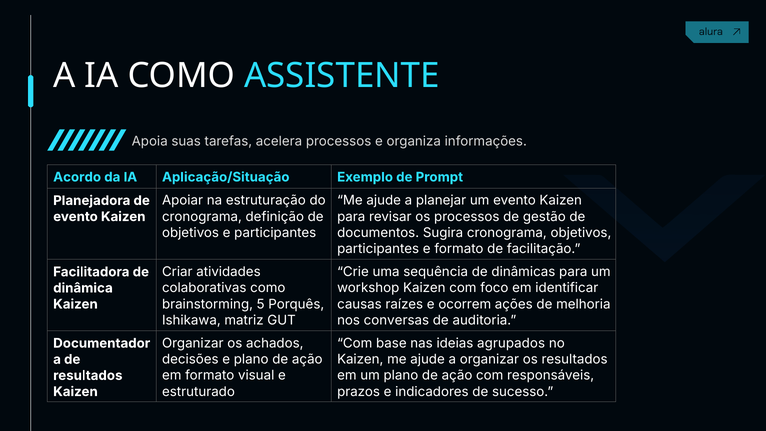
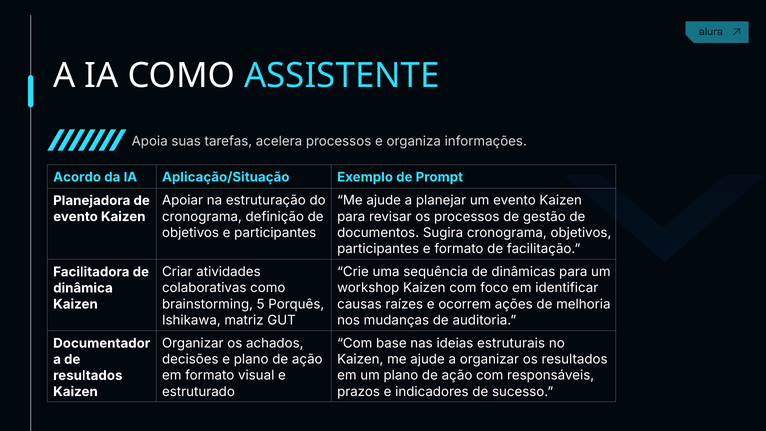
conversas: conversas -> mudanças (396, 320)
agrupados: agrupados -> estruturais (511, 343)
